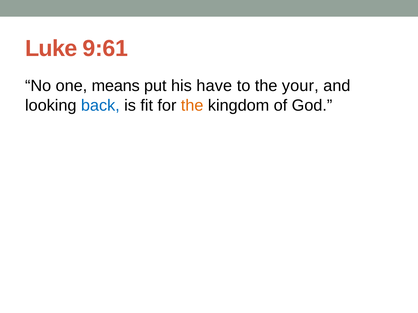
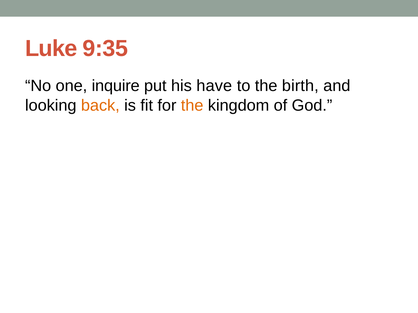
9:61: 9:61 -> 9:35 (105, 49)
means: means -> inquire (116, 86)
your: your -> birth (300, 86)
back colour: blue -> orange (100, 106)
